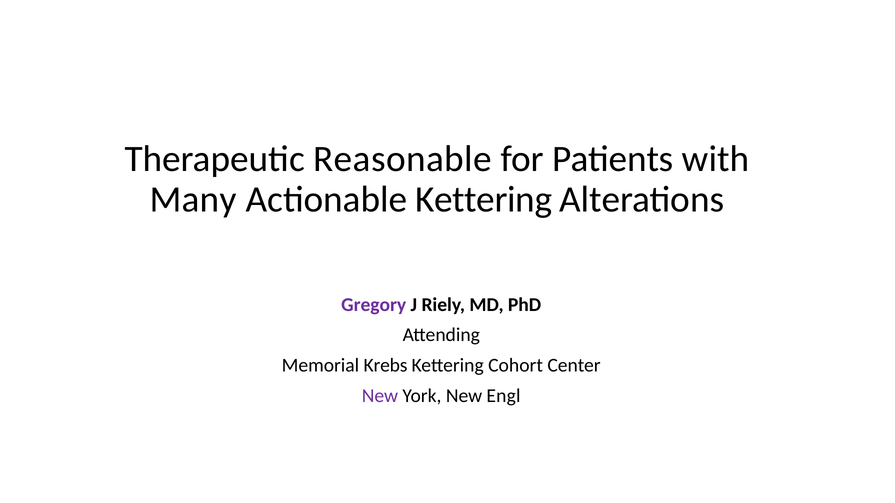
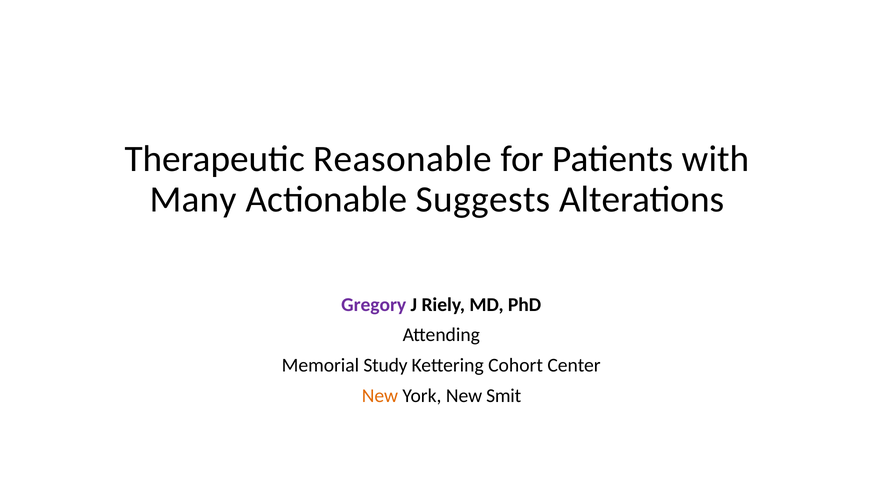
Actionable Kettering: Kettering -> Suggests (483, 199)
Krebs: Krebs -> Study (386, 366)
New colour: purple -> orange (380, 396)
Engl: Engl -> Smit (504, 396)
